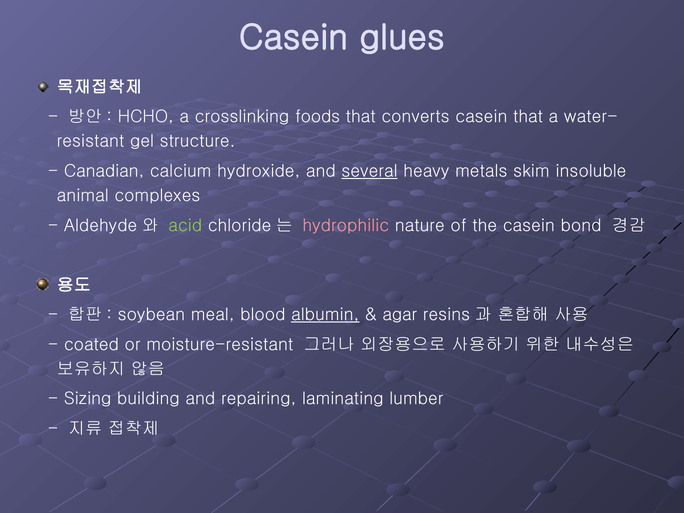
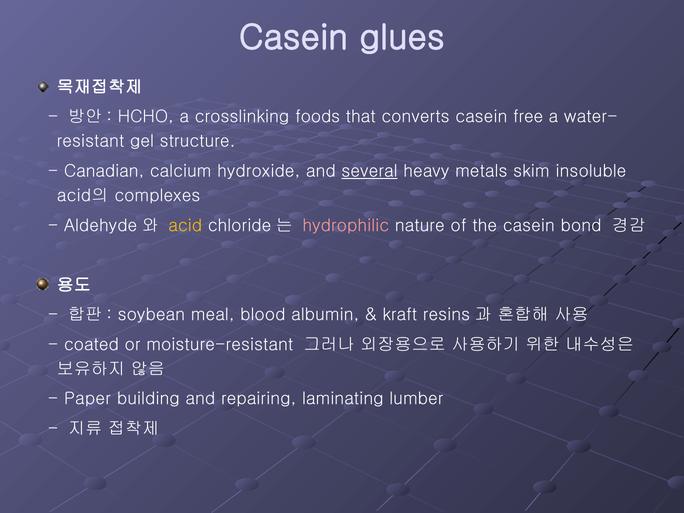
casein that: that -> free (528, 117)
animal: animal -> acid의 (83, 196)
acid colour: light green -> yellow (185, 225)
albumin underline: present -> none (325, 315)
agar: agar -> kraft (400, 315)
Sizing: Sizing -> Paper (88, 399)
